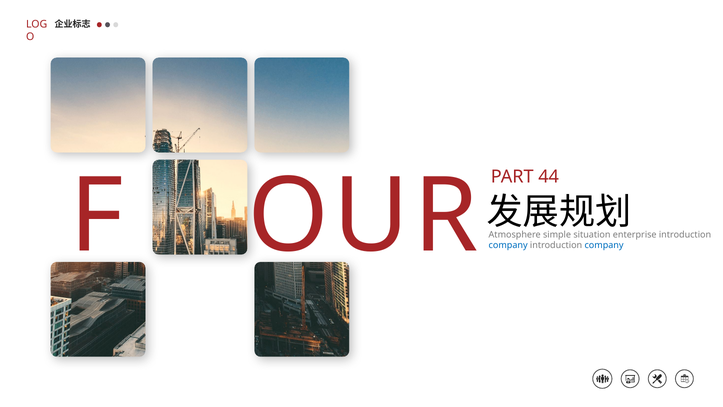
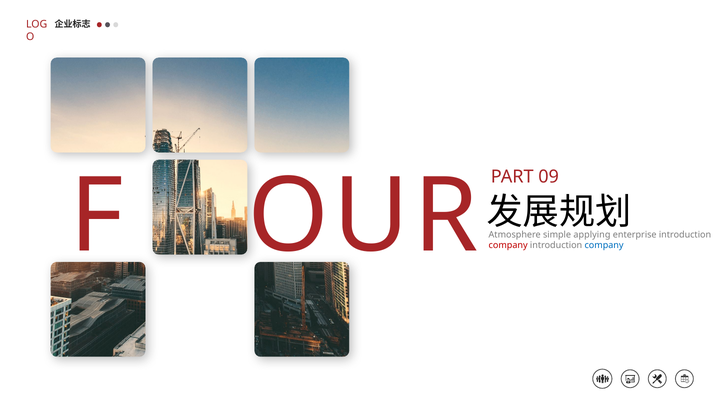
44: 44 -> 09 (549, 177)
situation: situation -> applying (592, 234)
company colour: blue -> red (508, 245)
